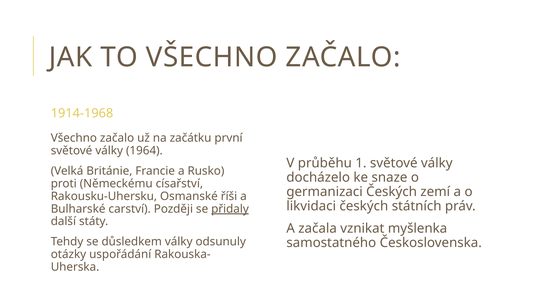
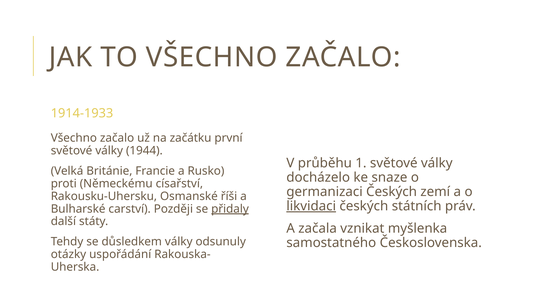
1914-1968: 1914-1968 -> 1914-1933 (82, 113)
1964: 1964 -> 1944 (144, 151)
likvidaci underline: none -> present (311, 206)
